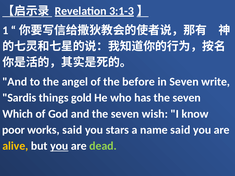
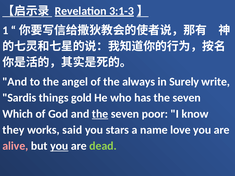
before: before -> always (139, 82)
in Seven: Seven -> Surely (184, 82)
the underline: none -> present (100, 114)
wish: wish -> poor (155, 114)
poor: poor -> they (13, 130)
name said: said -> love (180, 130)
alive colour: yellow -> pink (15, 146)
